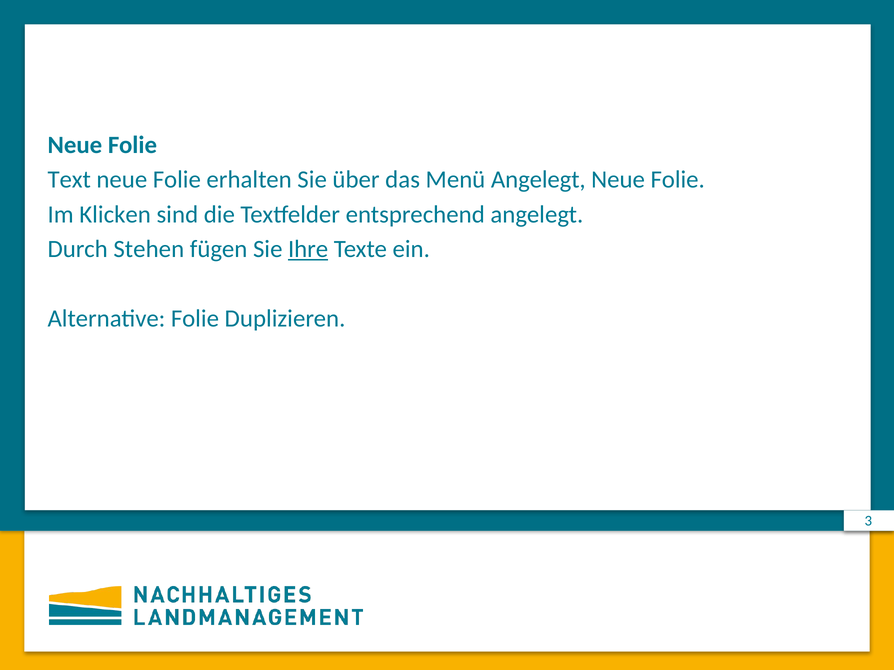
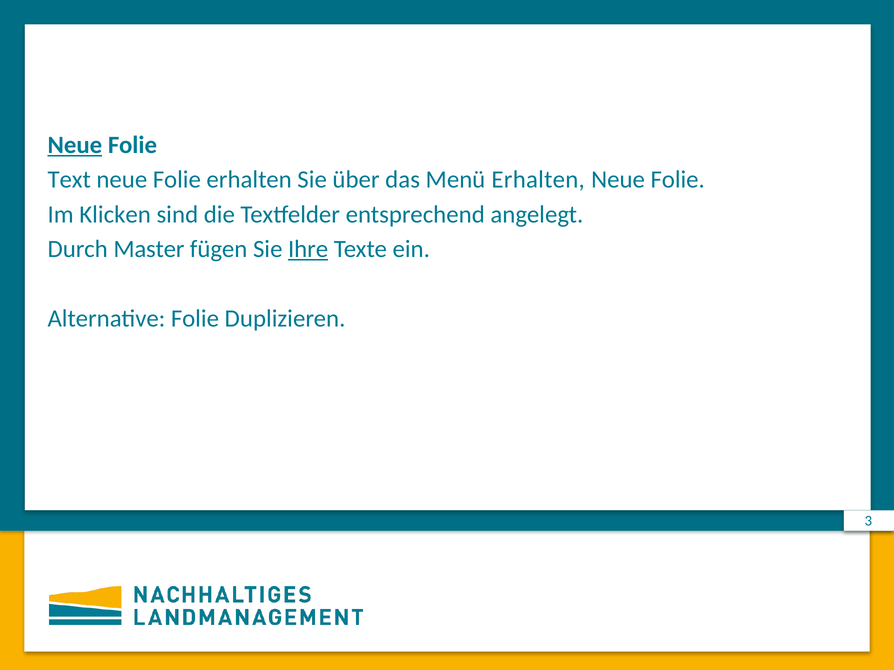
Neue underline: none -> present (75, 145)
Menü Angelegt: Angelegt -> Erhalten (538, 180)
Stehen: Stehen -> Master (149, 249)
